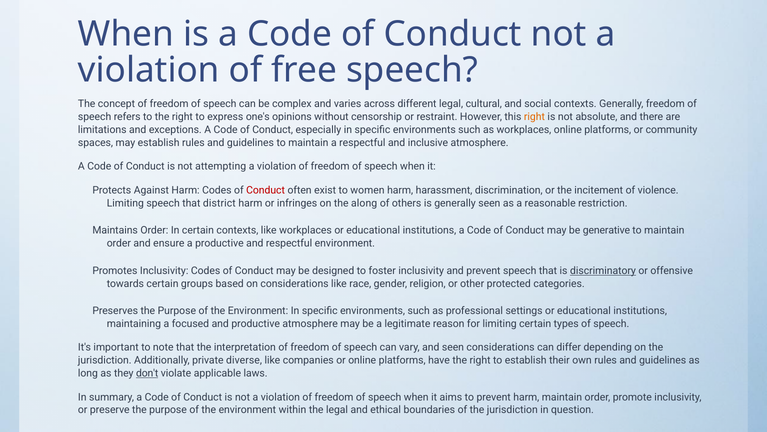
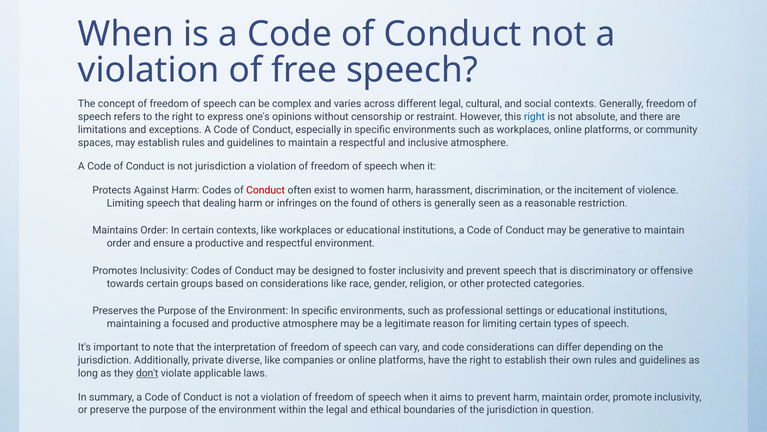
right colour: orange -> blue (534, 117)
not attempting: attempting -> jurisdiction (221, 166)
district: district -> dealing (219, 203)
along: along -> found (364, 203)
discriminatory underline: present -> none (603, 270)
and seen: seen -> code (453, 347)
